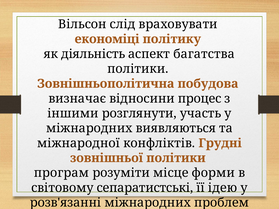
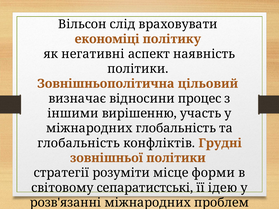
діяльність: діяльність -> негативні (93, 54)
багатства: багатства -> наявність (204, 54)
побудова: побудова -> цільовий (208, 84)
розглянути: розглянути -> вирішенню (139, 114)
міжнародних виявляються: виявляються -> глобальність (176, 128)
міжнародної: міжнародної -> глобальність (78, 143)
програм: програм -> стратегії (61, 173)
